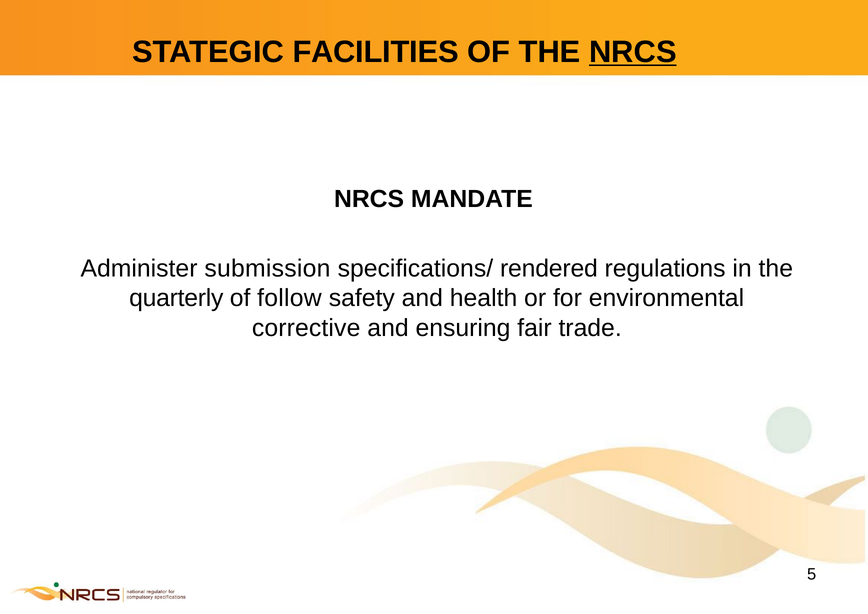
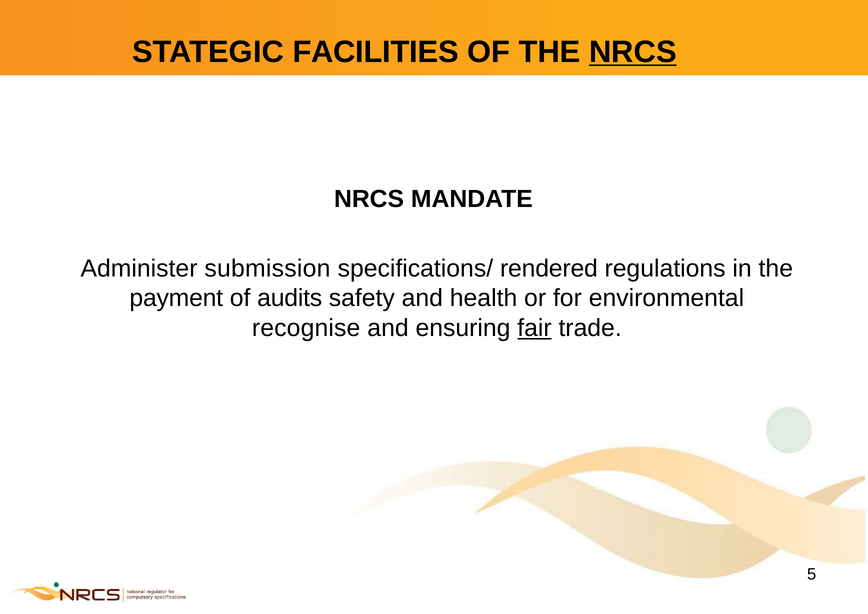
quarterly: quarterly -> payment (176, 298)
follow: follow -> audits (290, 298)
corrective: corrective -> recognise (306, 328)
fair underline: none -> present (534, 328)
